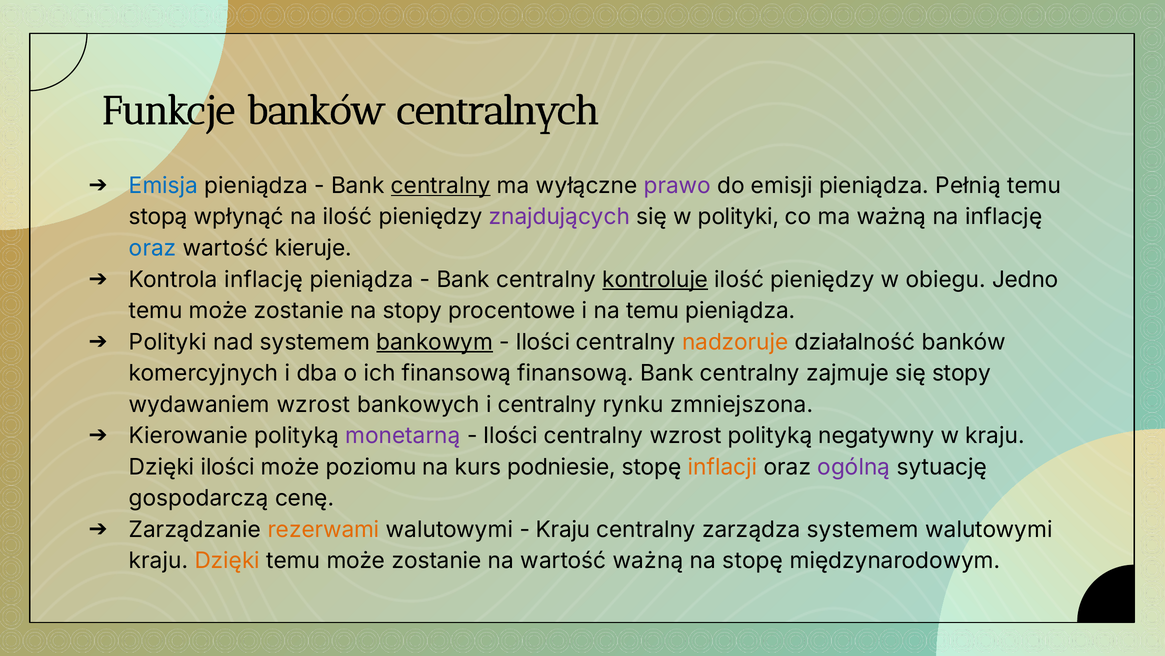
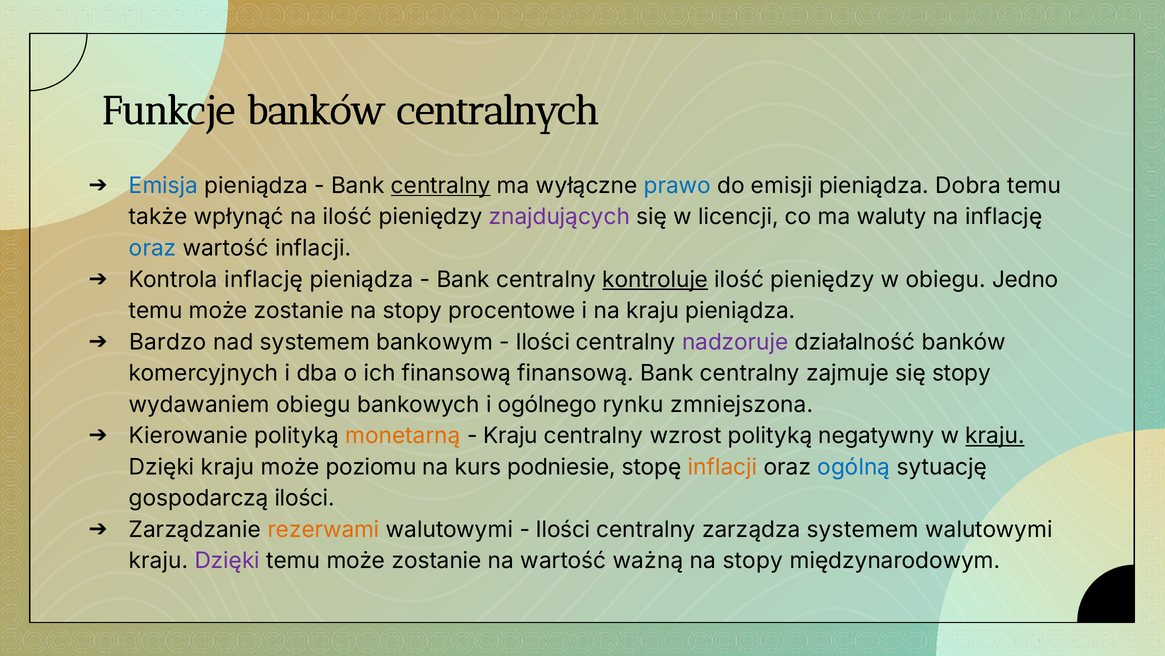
prawo colour: purple -> blue (677, 186)
Pełnią: Pełnią -> Dobra (968, 186)
stopą: stopą -> także (158, 217)
w polityki: polityki -> licencji (738, 217)
ma ważną: ważną -> waluty (891, 217)
wartość kieruje: kieruje -> inflacji (313, 248)
na temu: temu -> kraju (653, 310)
Polityki: Polityki -> Bardzo (168, 342)
bankowym underline: present -> none (435, 342)
nadzoruje colour: orange -> purple (735, 342)
wydawaniem wzrost: wzrost -> obiegu (313, 404)
i centralny: centralny -> ogólnego (547, 404)
monetarną colour: purple -> orange (403, 435)
Ilości: Ilości -> Kraju (511, 435)
kraju underline: none -> present (995, 435)
Dzięki ilości: ilości -> kraju (228, 467)
ogólną colour: purple -> blue (854, 467)
gospodarczą cenę: cenę -> ilości (305, 498)
Kraju: Kraju -> Ilości (563, 529)
Dzięki colour: orange -> purple (227, 560)
stopę: stopę -> stopy (753, 560)
